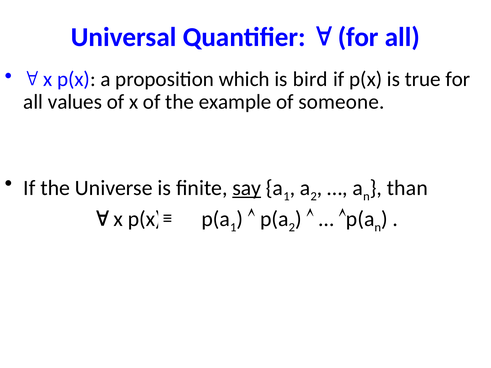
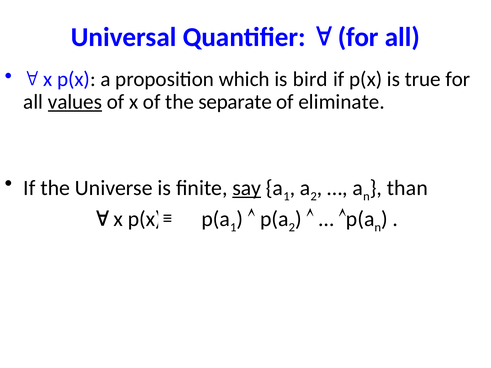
values underline: none -> present (75, 102)
example: example -> separate (235, 102)
someone: someone -> eliminate (342, 102)
